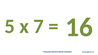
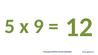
7: 7 -> 9 (39, 26)
16: 16 -> 12 (79, 27)
